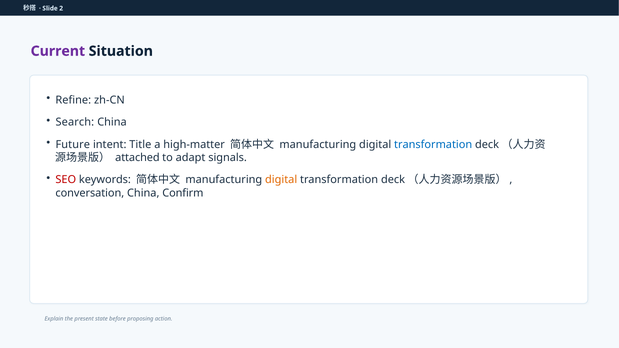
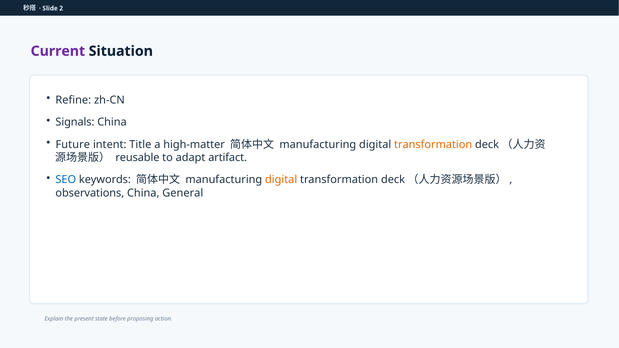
Search: Search -> Signals (75, 122)
transformation colour: blue -> orange (433, 145)
attached: attached -> reusable (137, 158)
signals: signals -> artifact (228, 158)
SEO colour: red -> blue (66, 180)
conversation: conversation -> observations (90, 193)
Confirm: Confirm -> General (183, 193)
